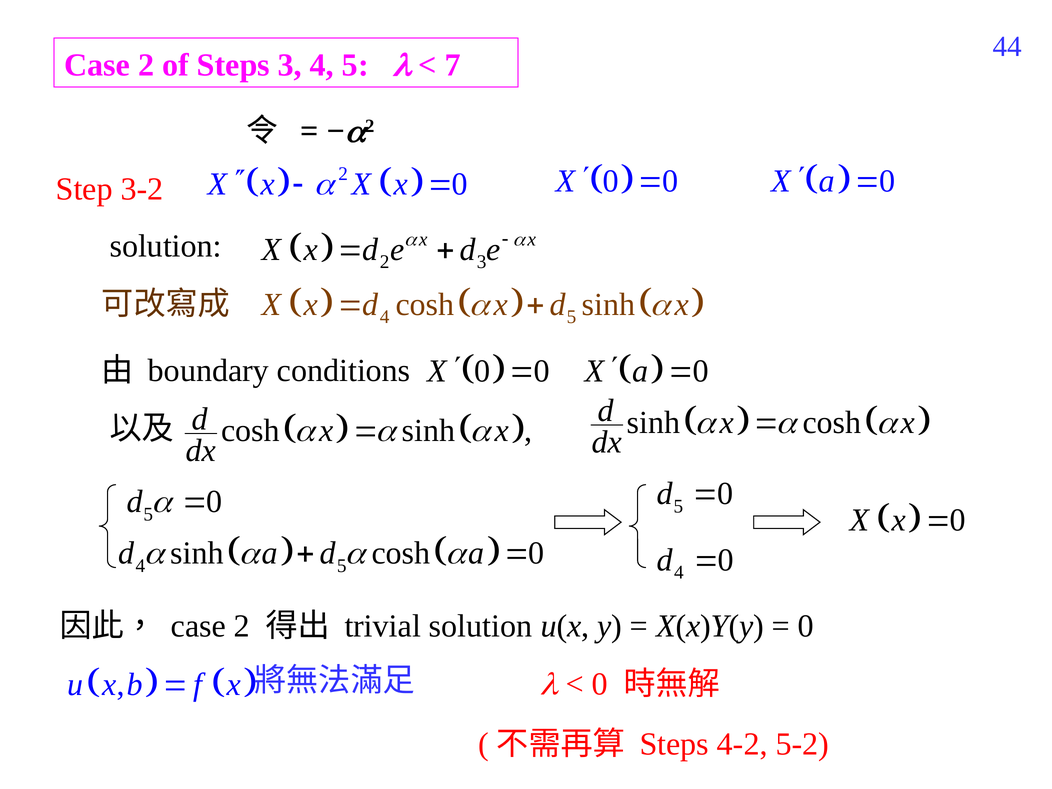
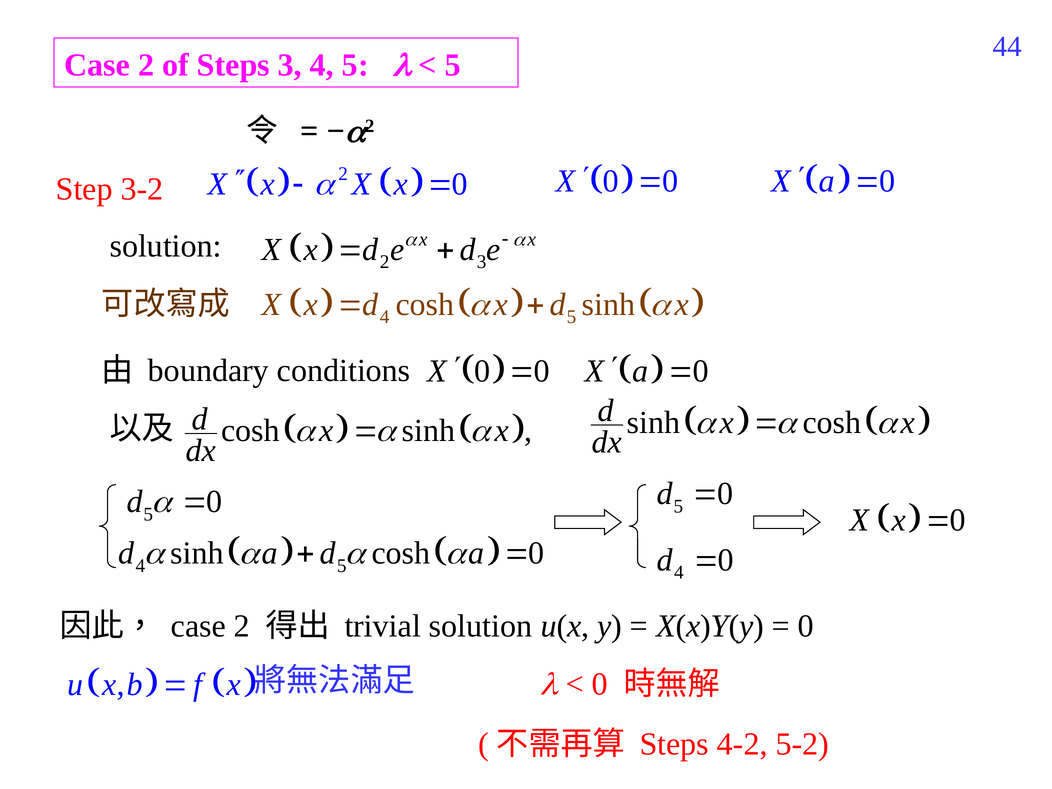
7: 7 -> 5 (453, 65)
